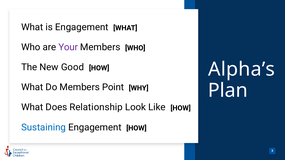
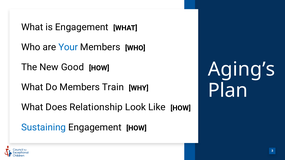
Your colour: purple -> blue (68, 47)
Alpha’s: Alpha’s -> Aging’s (242, 69)
Point: Point -> Train (113, 87)
